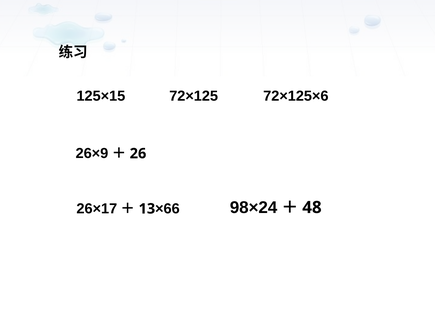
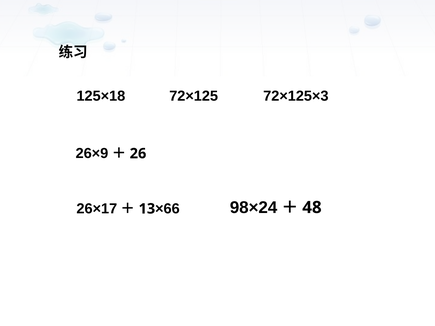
125×15: 125×15 -> 125×18 (101, 96)
72×125×6: 72×125×6 -> 72×125×3 (296, 96)
